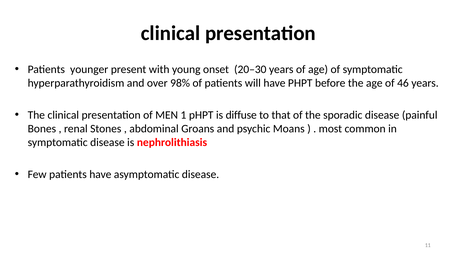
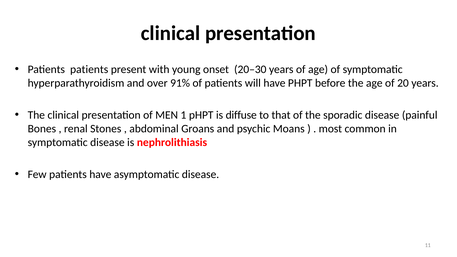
Patients younger: younger -> patients (89, 69)
98%: 98% -> 91% (180, 83)
46: 46 -> 20 (403, 83)
